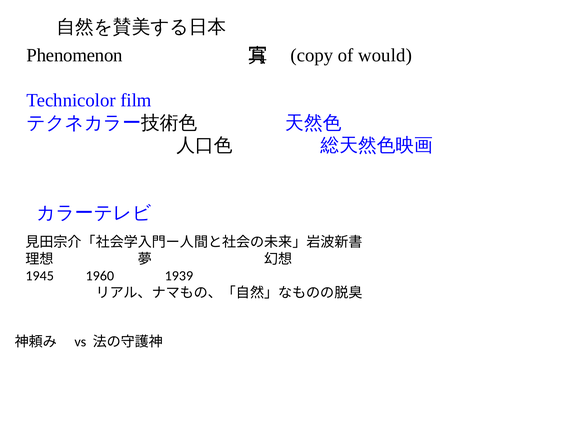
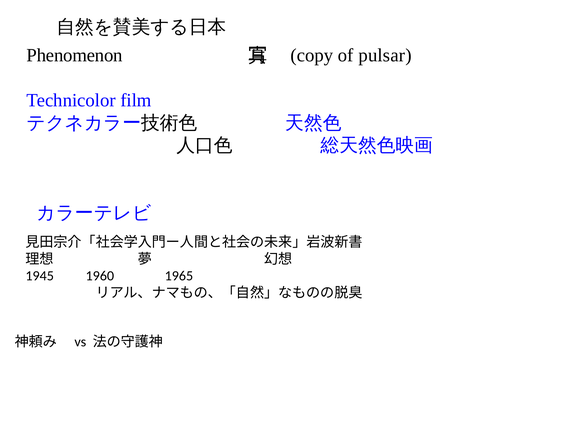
would: would -> pulsar (385, 55)
1939: 1939 -> 1965 (179, 276)
